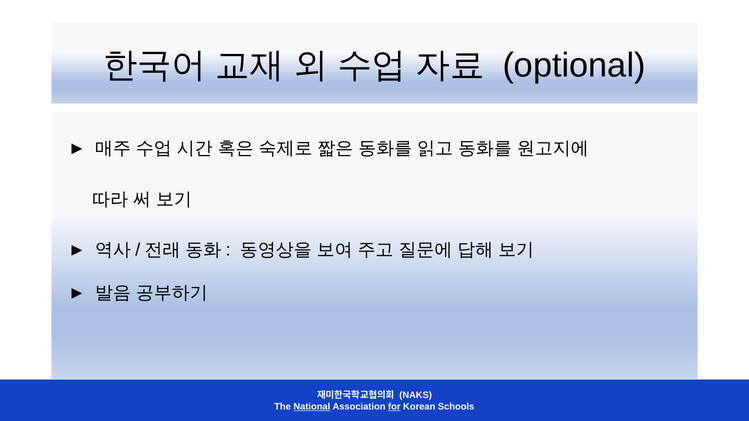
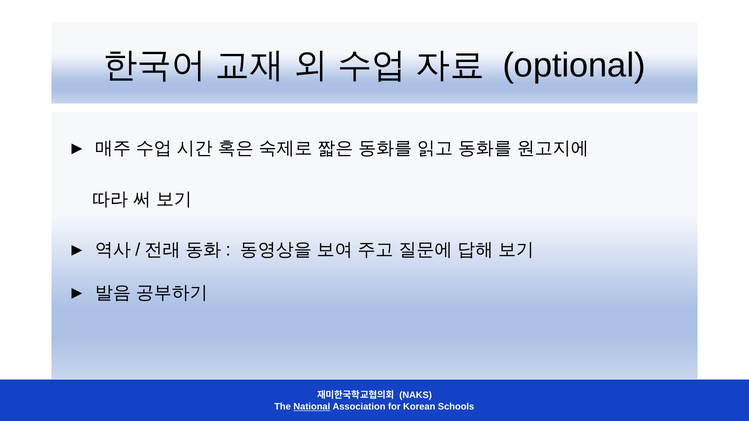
for underline: present -> none (394, 407)
